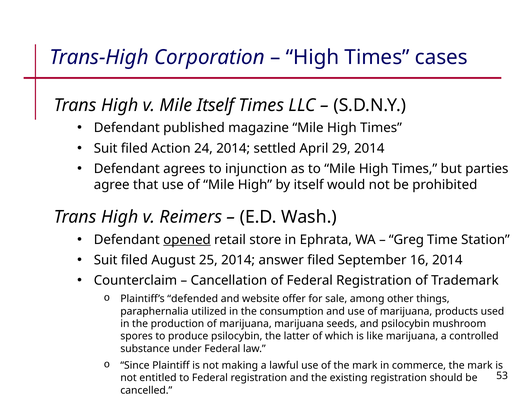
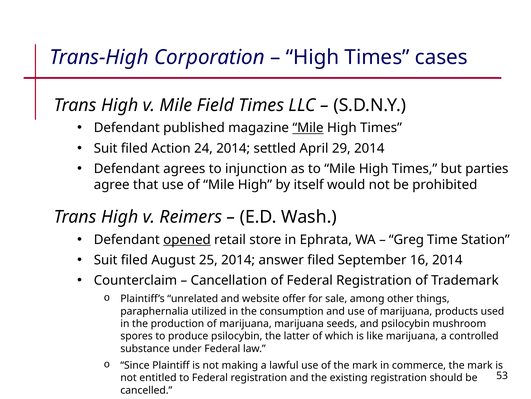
Mile Itself: Itself -> Field (215, 105)
Mile underline: none -> present (308, 128)
defended: defended -> unrelated (193, 298)
